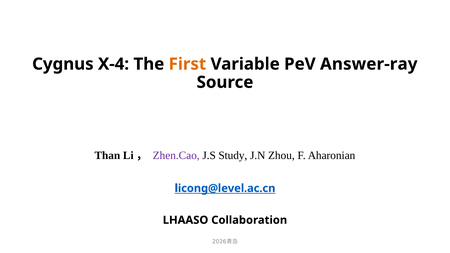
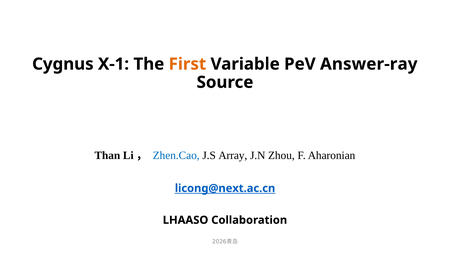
X-4: X-4 -> X-1 (114, 64)
Zhen.Cao colour: purple -> blue (176, 156)
Study: Study -> Array (233, 156)
licong@level.ac.cn: licong@level.ac.cn -> licong@next.ac.cn (225, 188)
